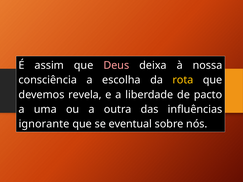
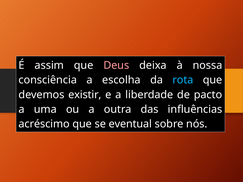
rota colour: yellow -> light blue (183, 80)
revela: revela -> existir (85, 95)
ignorante: ignorante -> acréscimo (44, 124)
